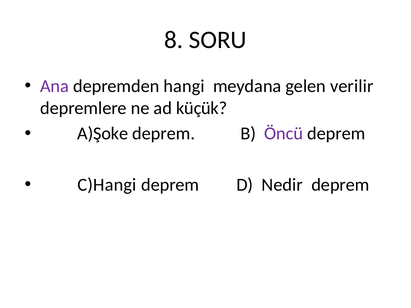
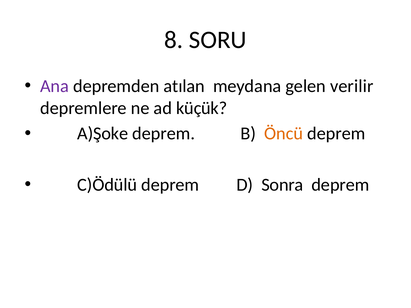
hangi: hangi -> atılan (184, 86)
Öncü colour: purple -> orange (284, 134)
C)Hangi: C)Hangi -> C)Ödülü (107, 185)
Nedir: Nedir -> Sonra (282, 185)
